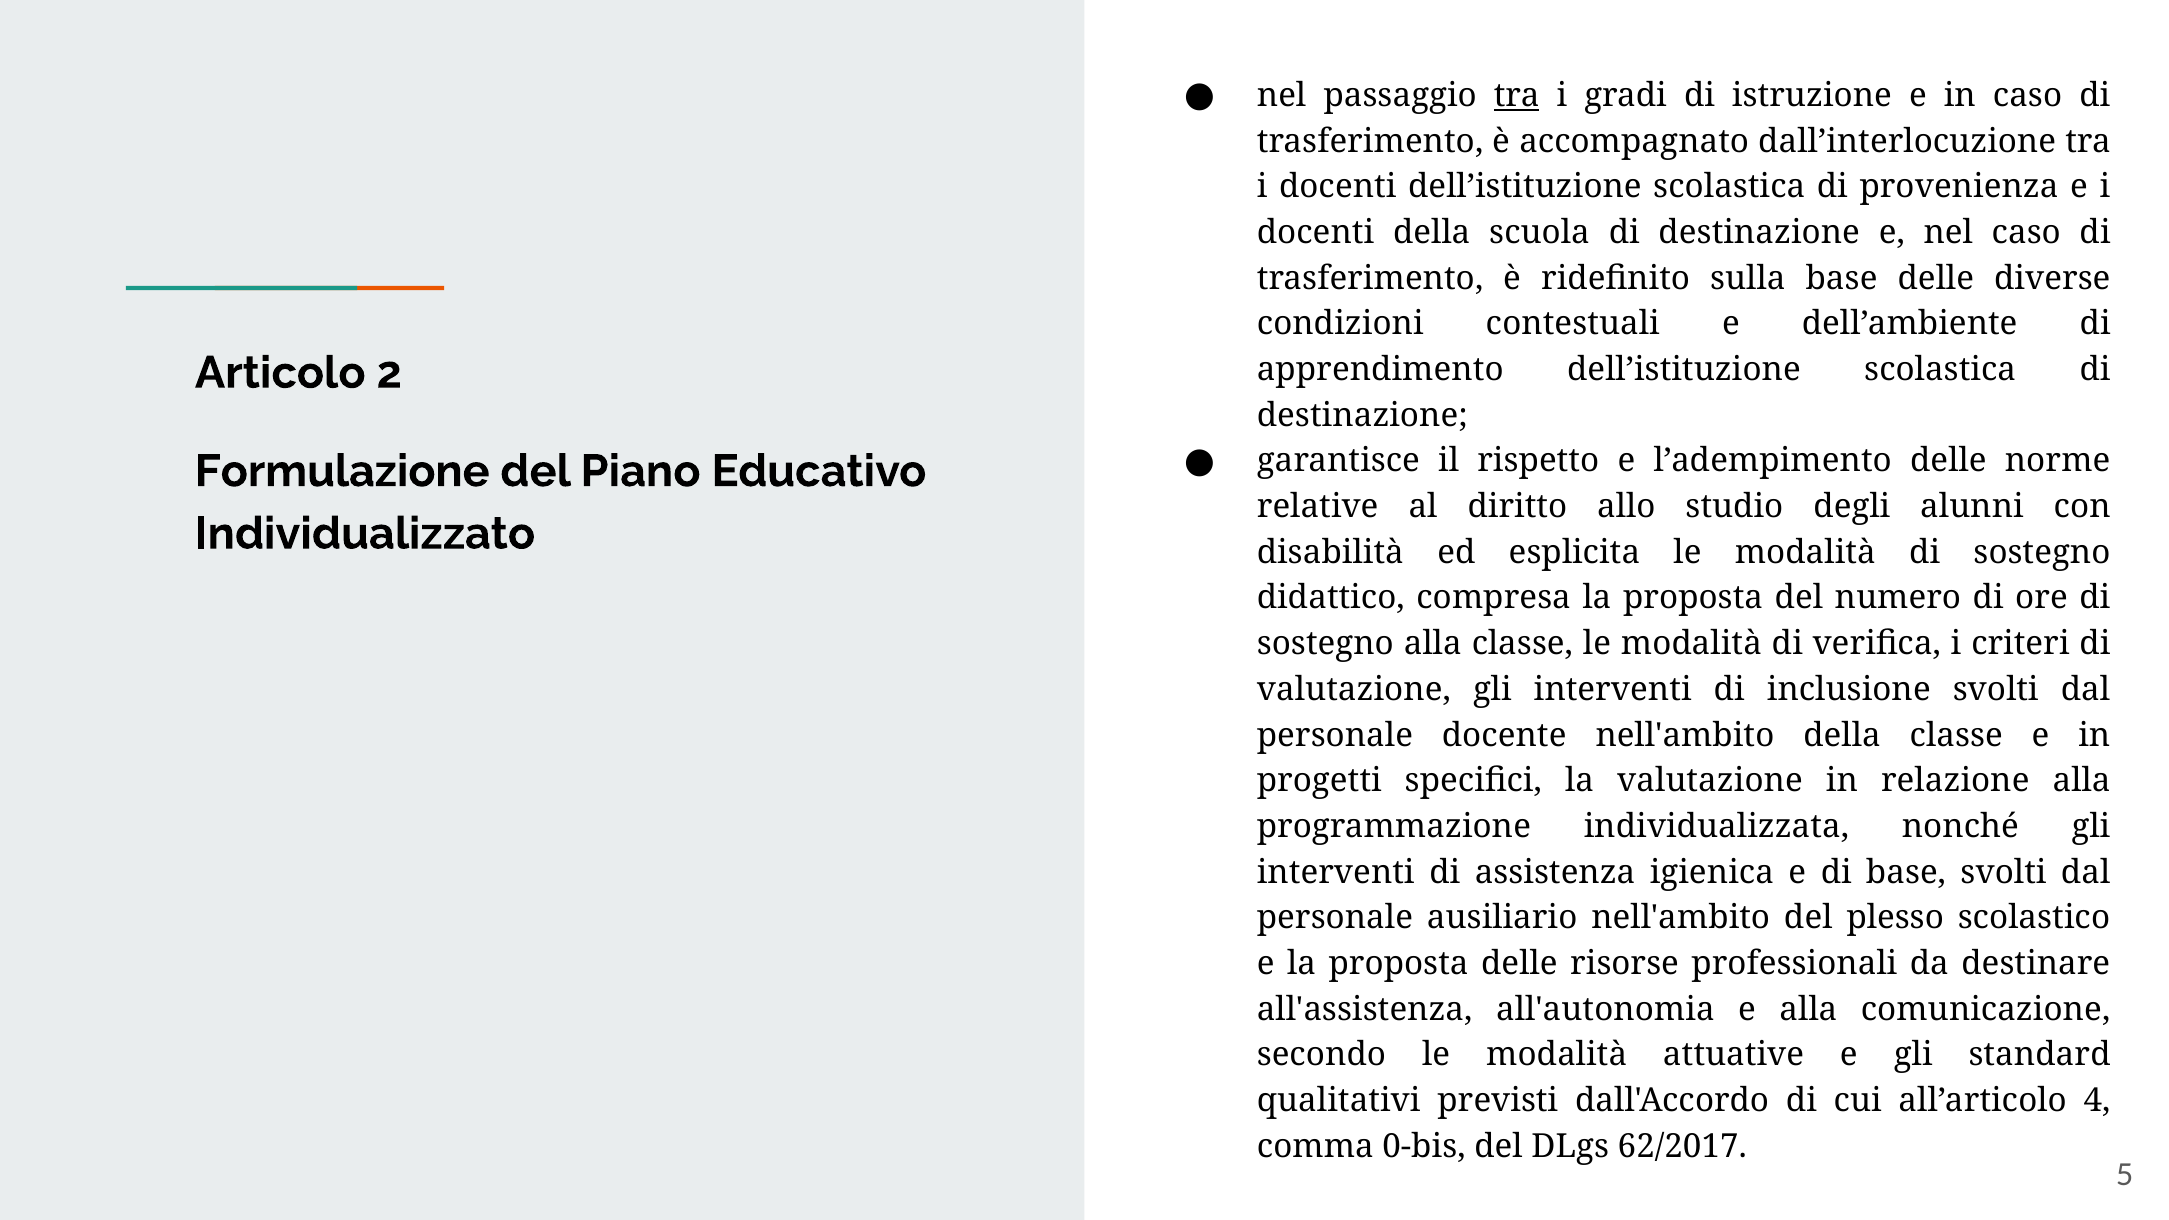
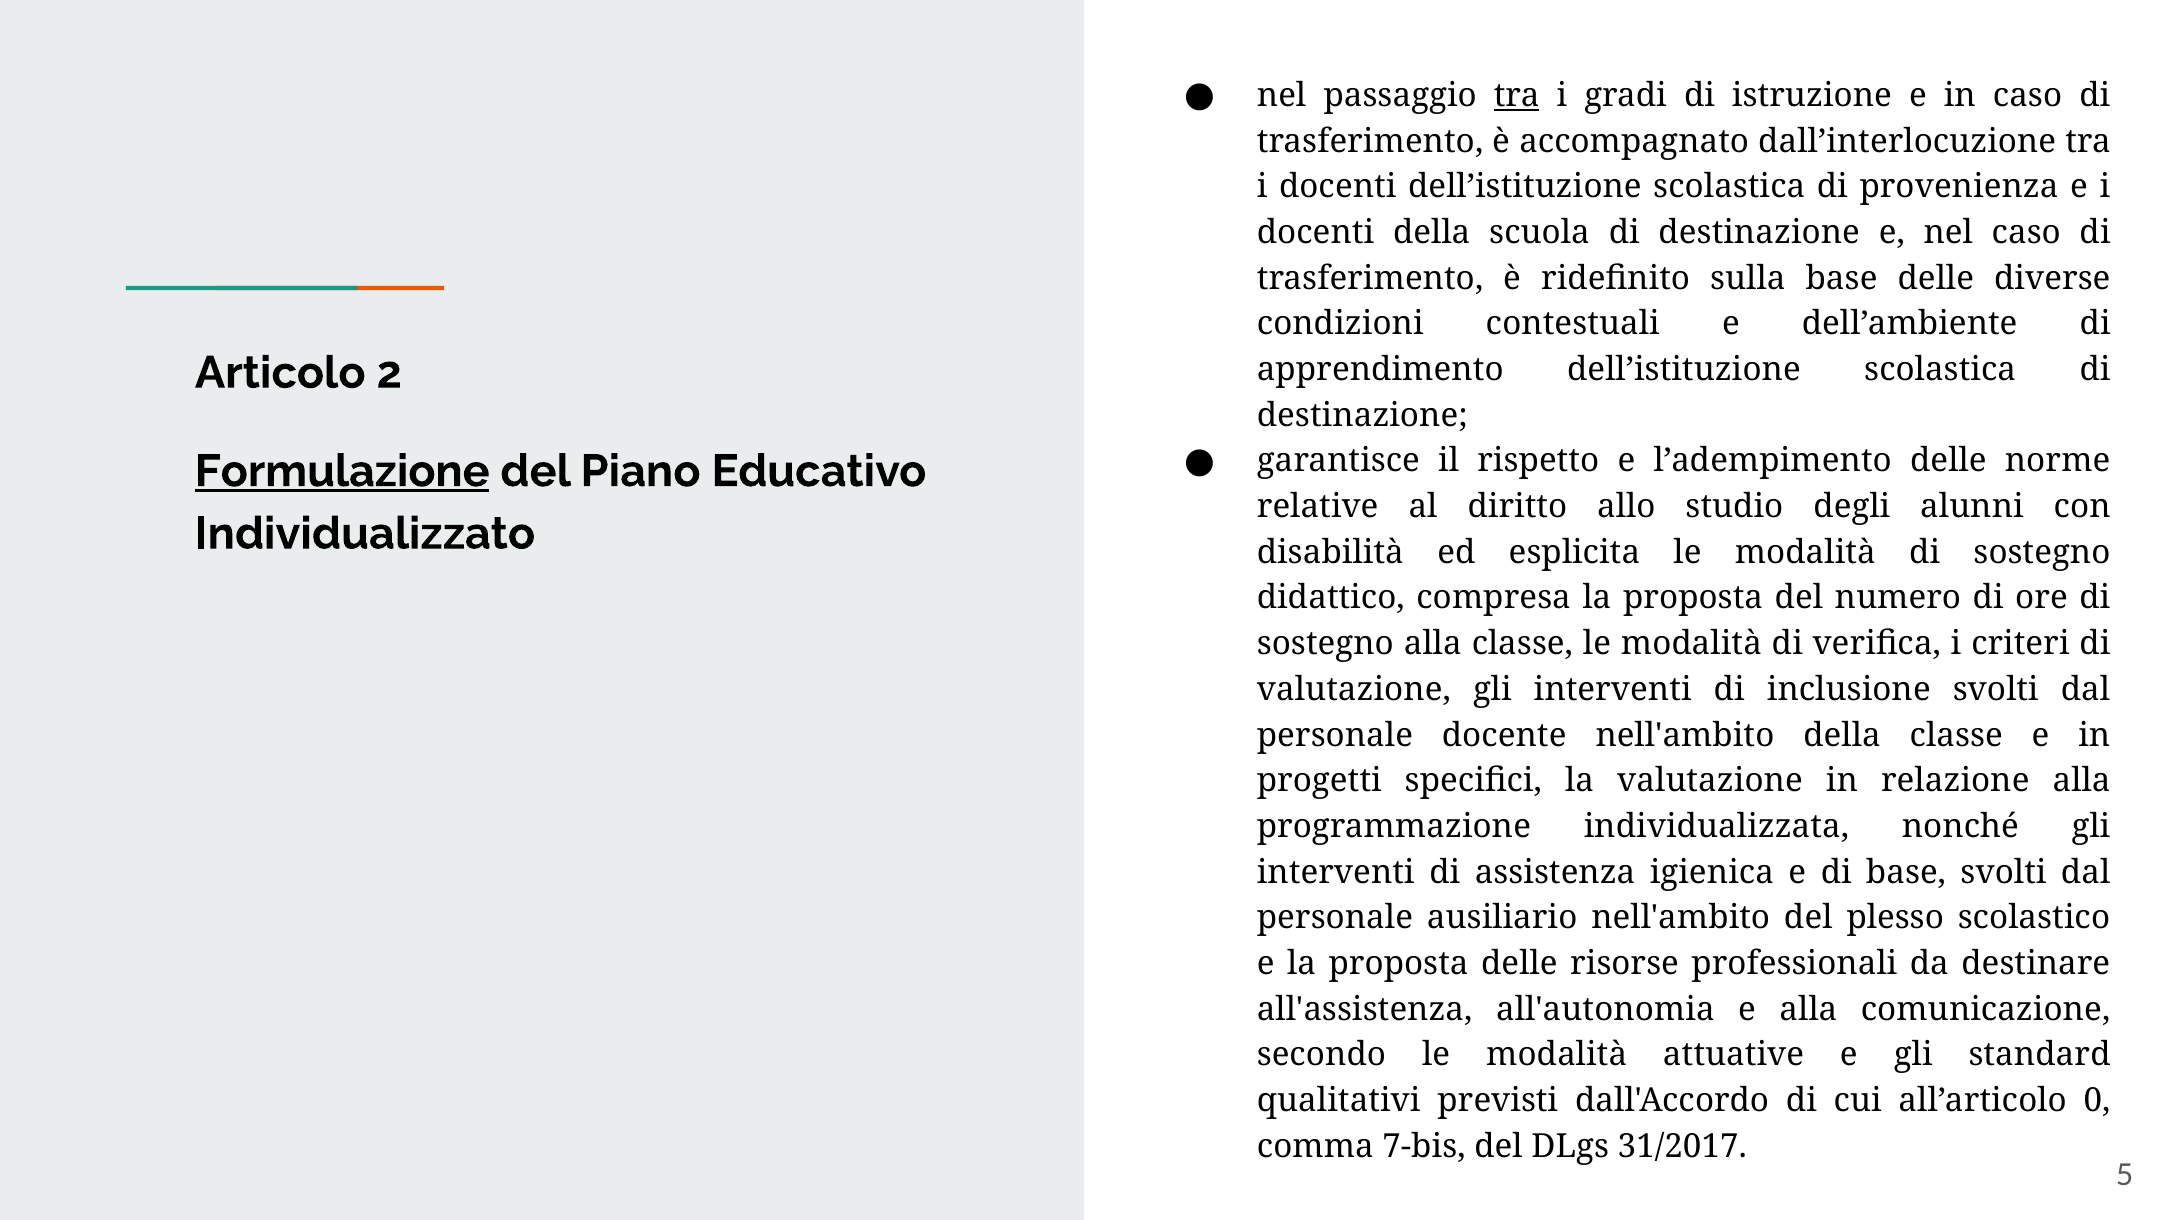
Formulazione underline: none -> present (342, 471)
4: 4 -> 0 (2097, 1101)
0-bis: 0-bis -> 7-bis (1424, 1146)
62/2017: 62/2017 -> 31/2017 (1682, 1146)
